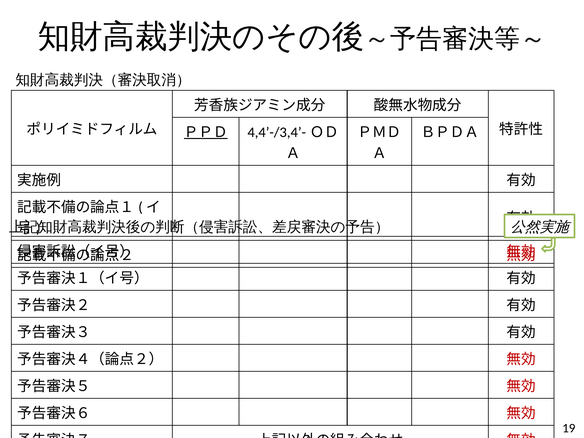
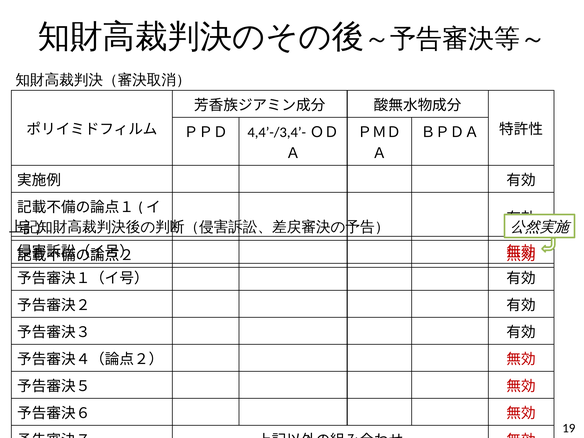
ＰＰＤ underline: present -> none (206, 132)
